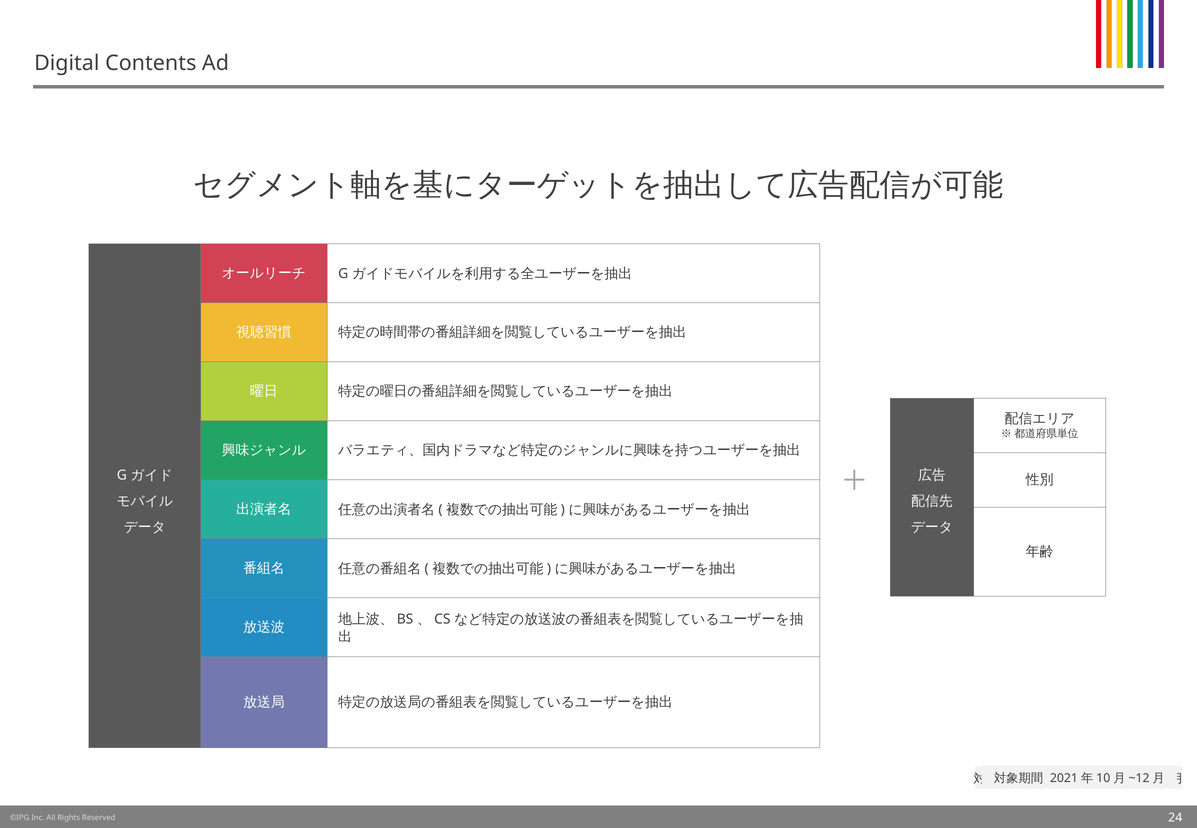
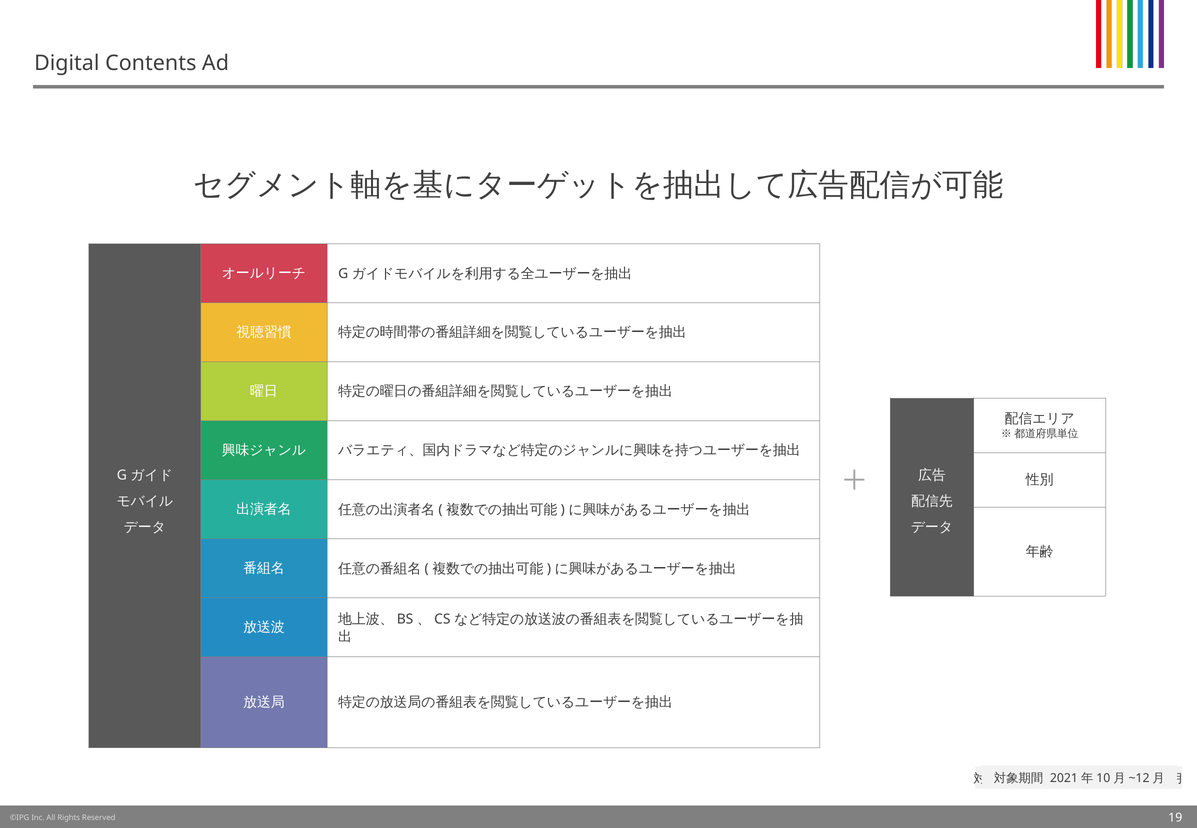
24: 24 -> 19 (1175, 819)
